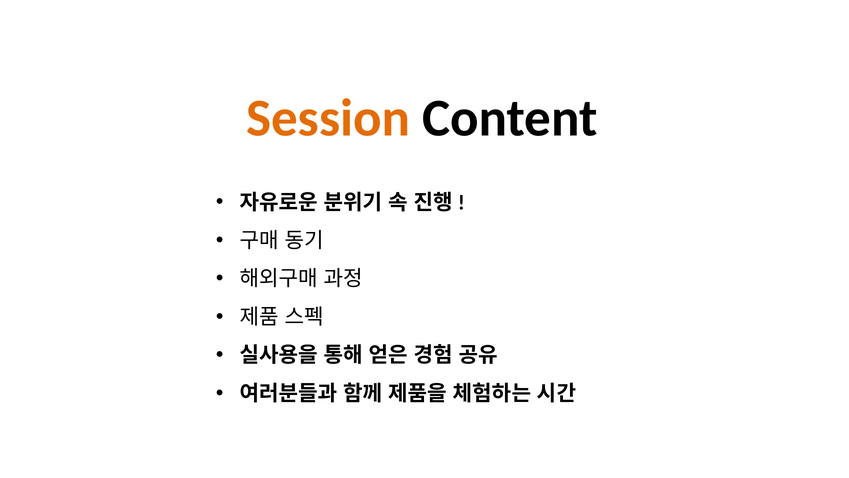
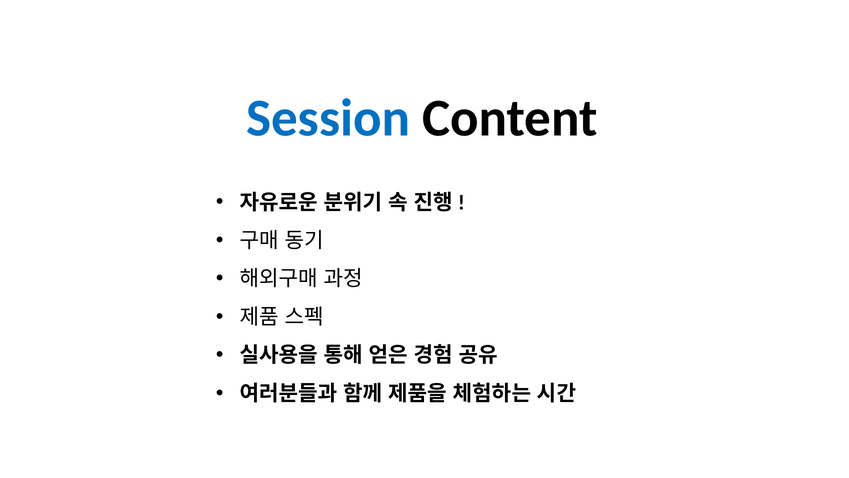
Session colour: orange -> blue (328, 118)
